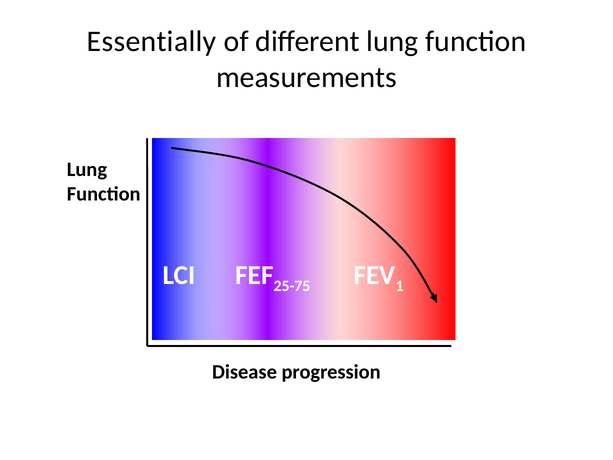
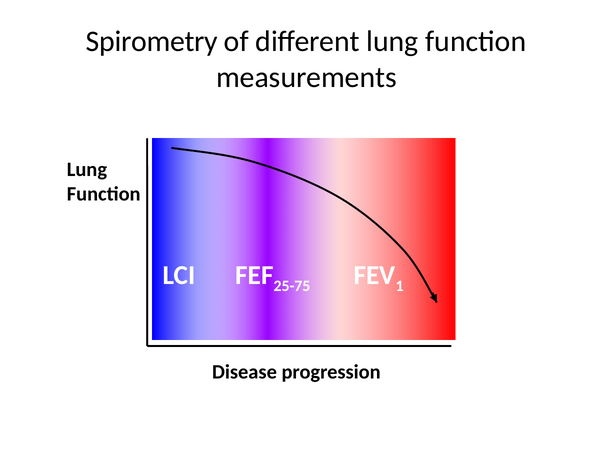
Essentially: Essentially -> Spirometry (152, 41)
